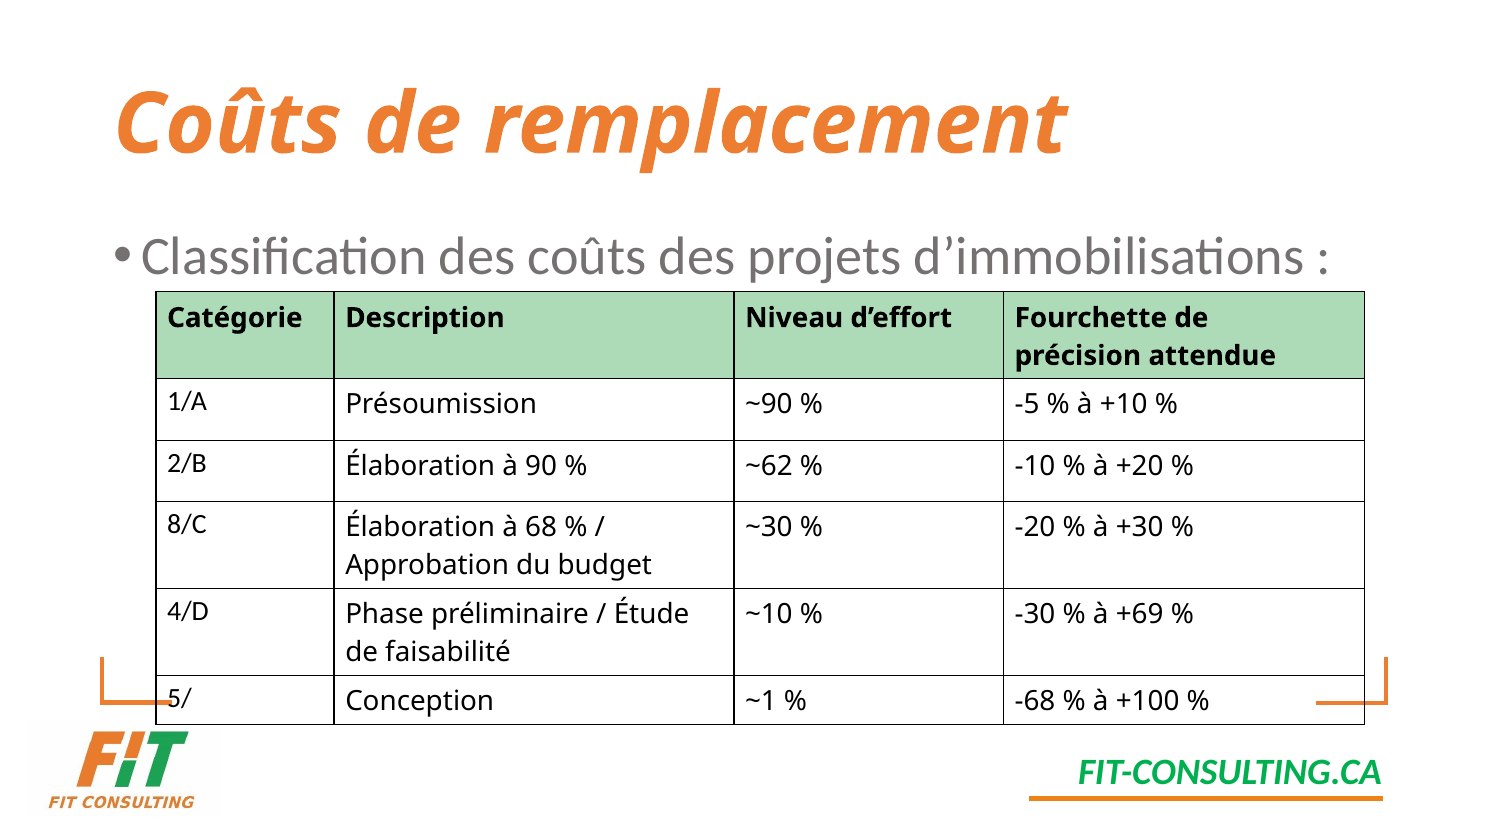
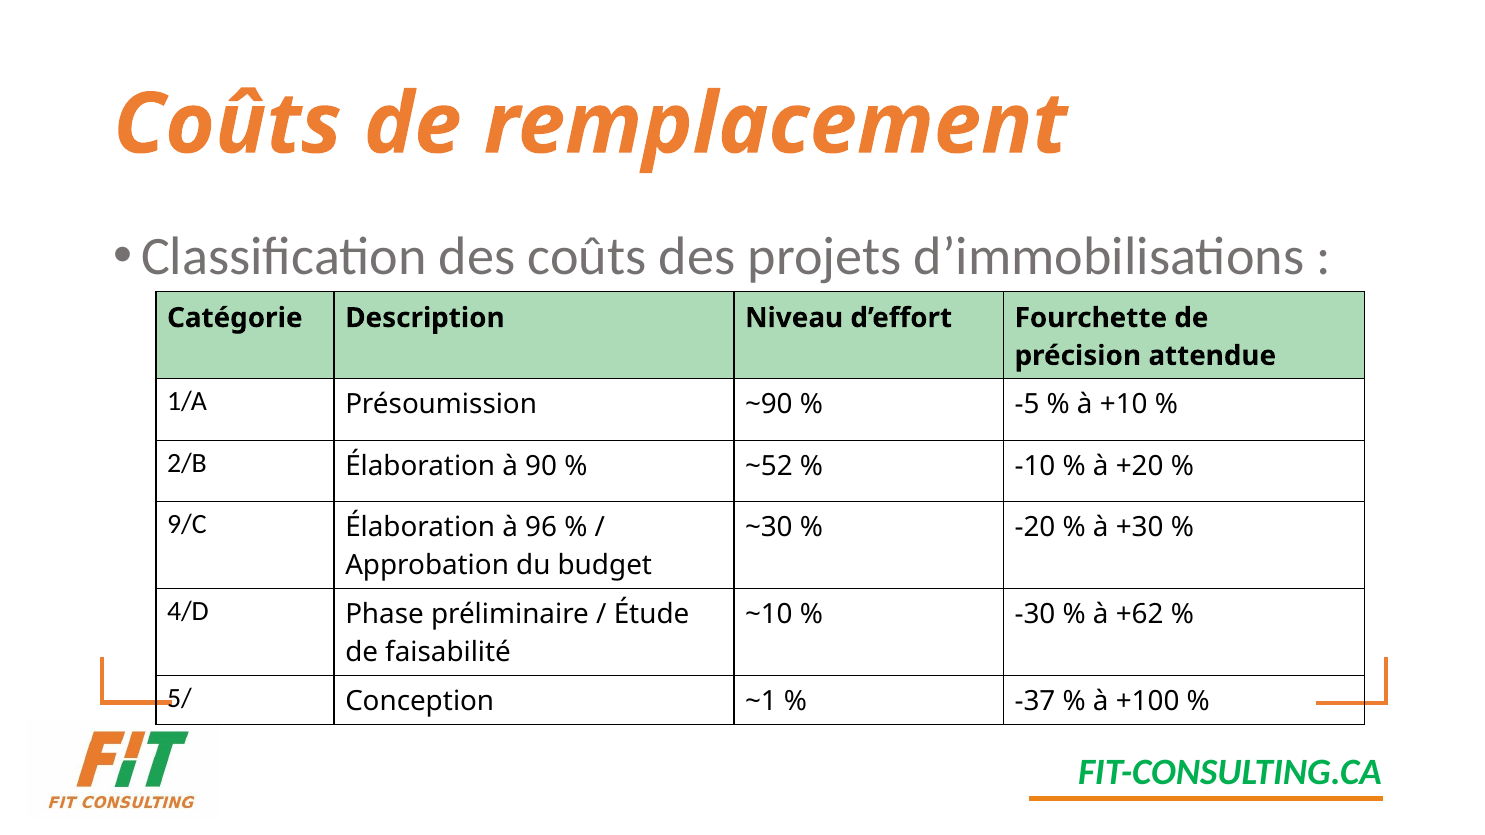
~62: ~62 -> ~52 (769, 466)
8/C: 8/C -> 9/C (187, 525)
68: 68 -> 96 (541, 528)
+69: +69 -> +62 (1140, 615)
-68: -68 -> -37 (1035, 702)
